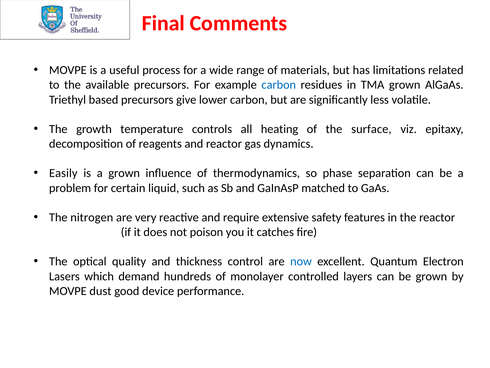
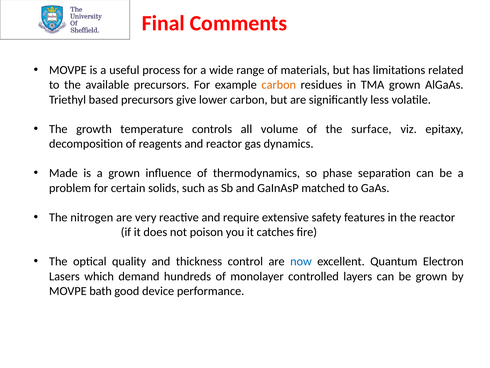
carbon colour: blue -> orange (279, 85)
heating: heating -> volume (280, 129)
Easily: Easily -> Made (63, 173)
liquid: liquid -> solids (164, 188)
dust: dust -> bath (101, 291)
